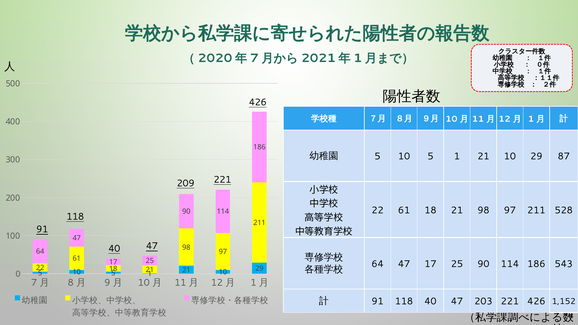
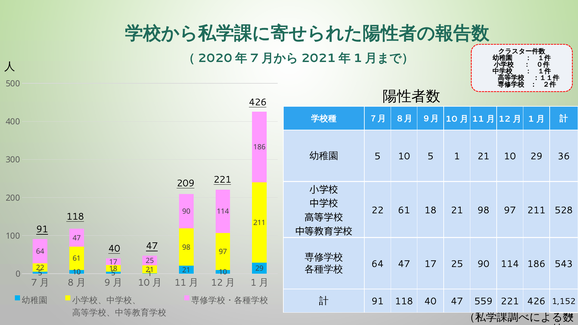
87: 87 -> 36 (564, 157)
203: 203 -> 559 (483, 302)
